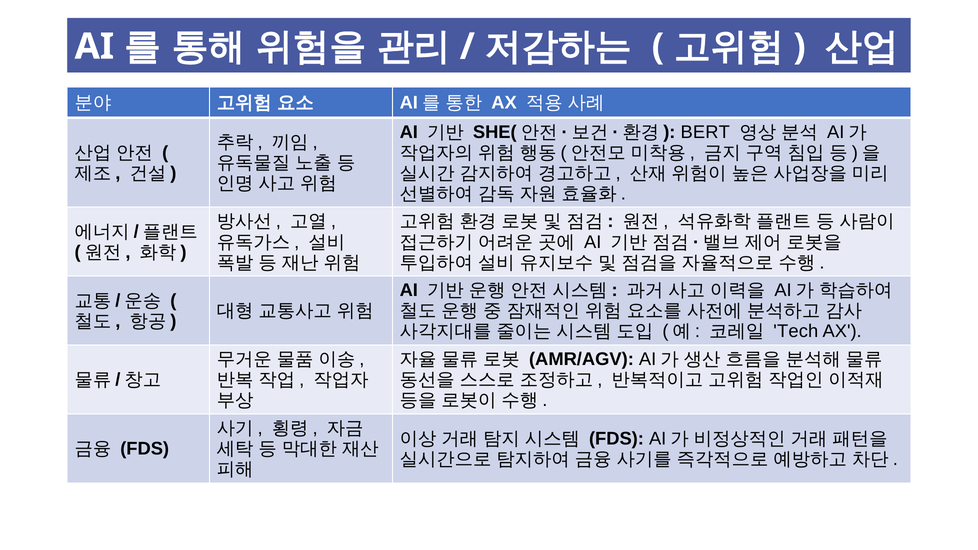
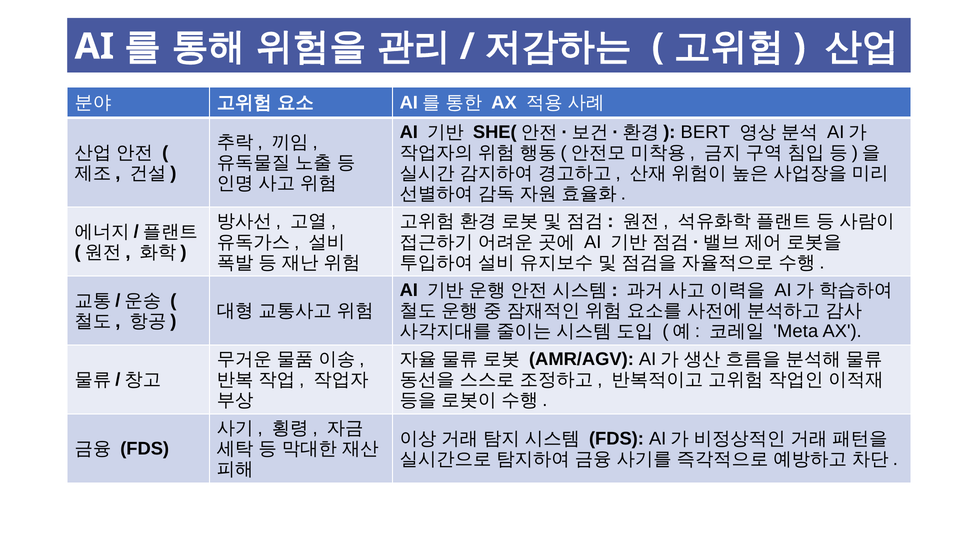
Tech: Tech -> Meta (796, 332)
